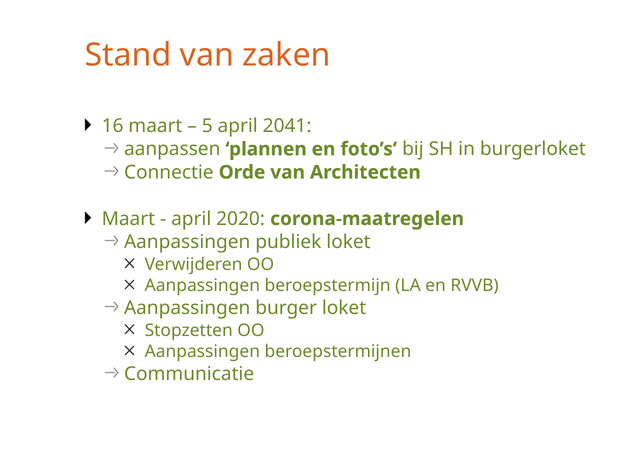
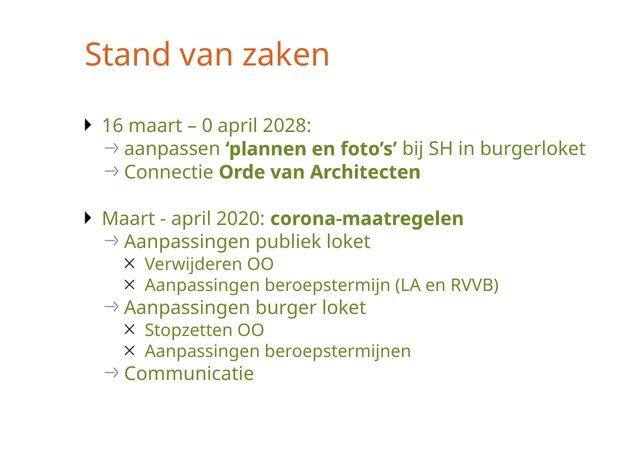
5: 5 -> 0 (207, 126)
2041: 2041 -> 2028 (287, 126)
